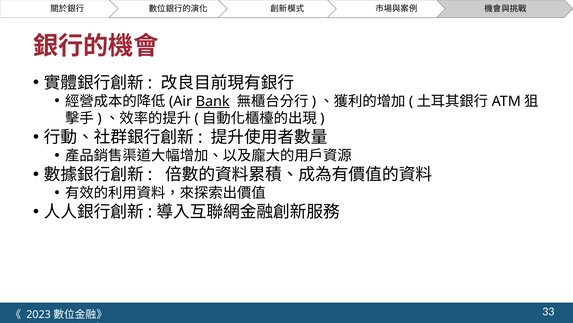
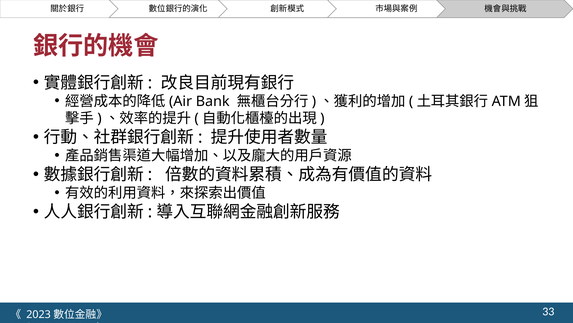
Bank underline: present -> none (213, 101)
